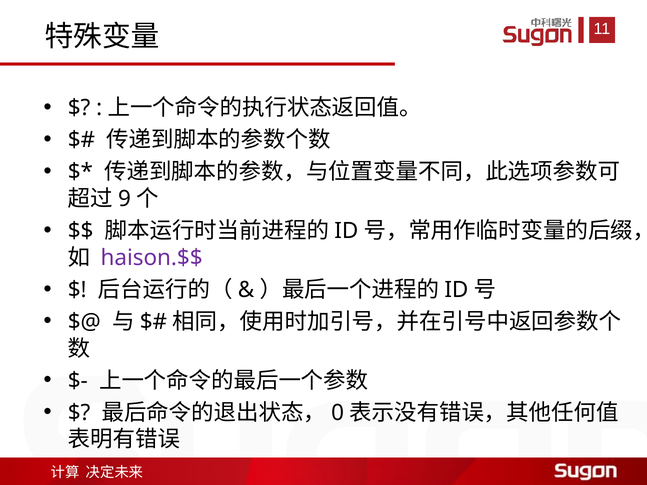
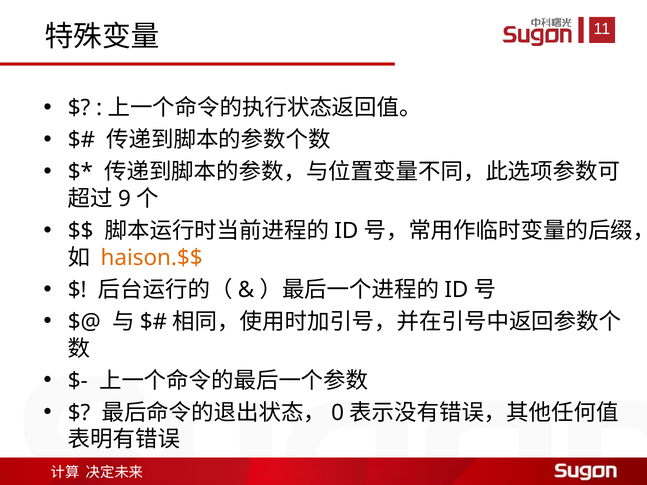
haison.$$ colour: purple -> orange (152, 258)
